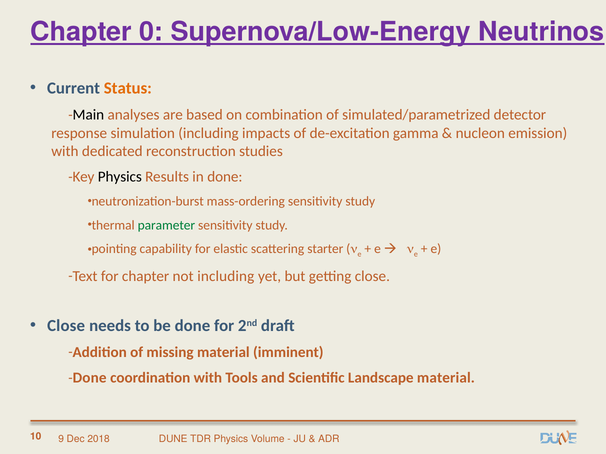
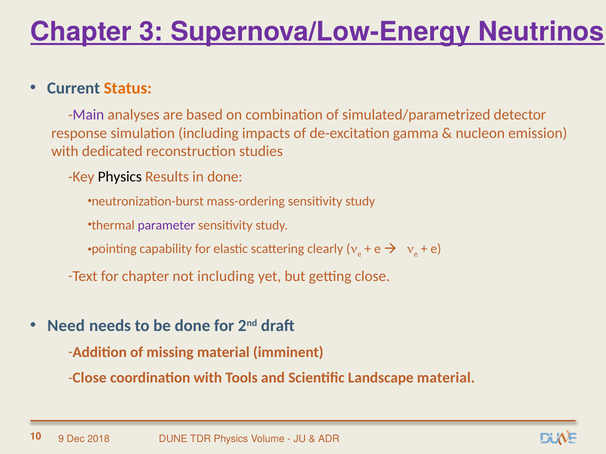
0: 0 -> 3 (151, 32)
Main colour: black -> purple (88, 115)
parameter colour: green -> purple (166, 226)
starter: starter -> clearly (325, 249)
Close: Close -> Need (66, 326)
Done: Done -> Close (90, 378)
